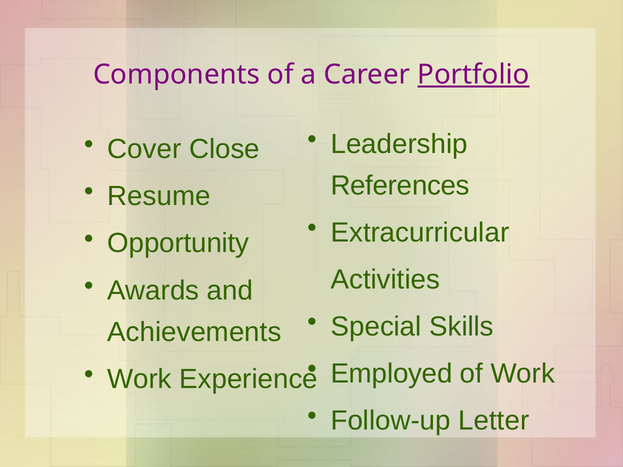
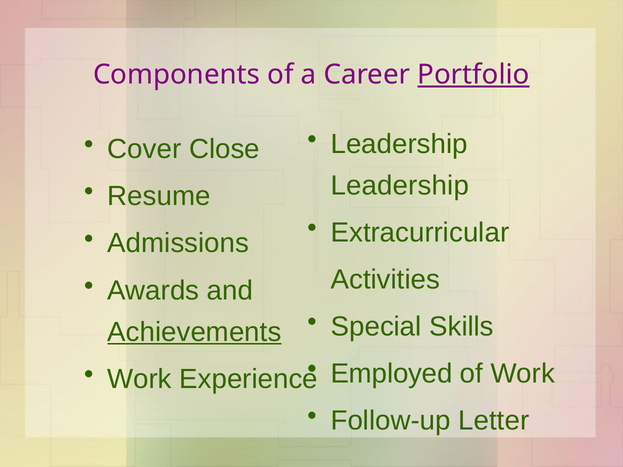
References: References -> Leadership (400, 186)
Opportunity: Opportunity -> Admissions (178, 243)
Achievements underline: none -> present (194, 332)
